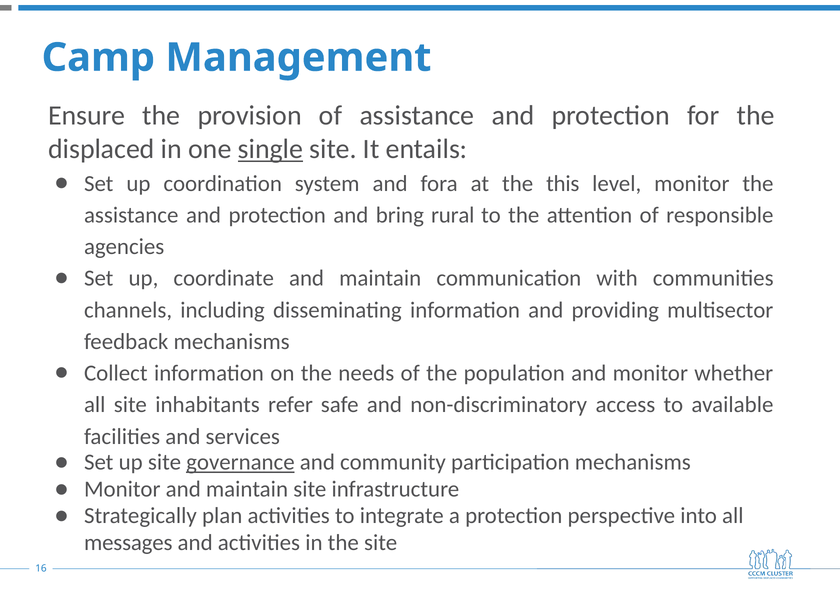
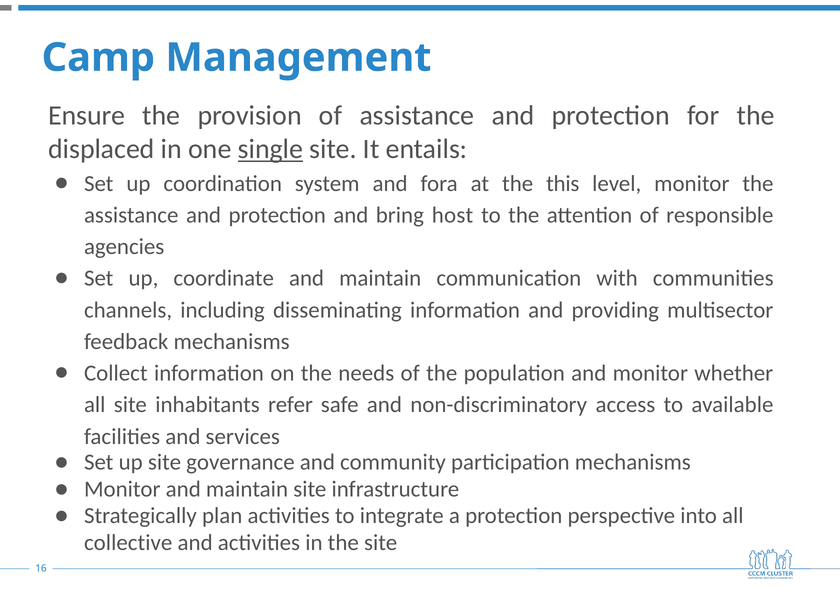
rural: rural -> host (453, 215)
governance underline: present -> none (240, 462)
messages: messages -> collective (128, 542)
